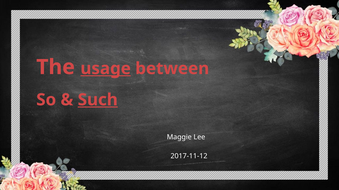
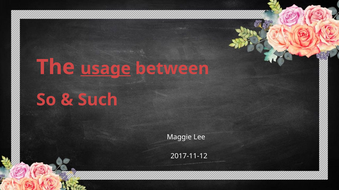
Such underline: present -> none (98, 100)
